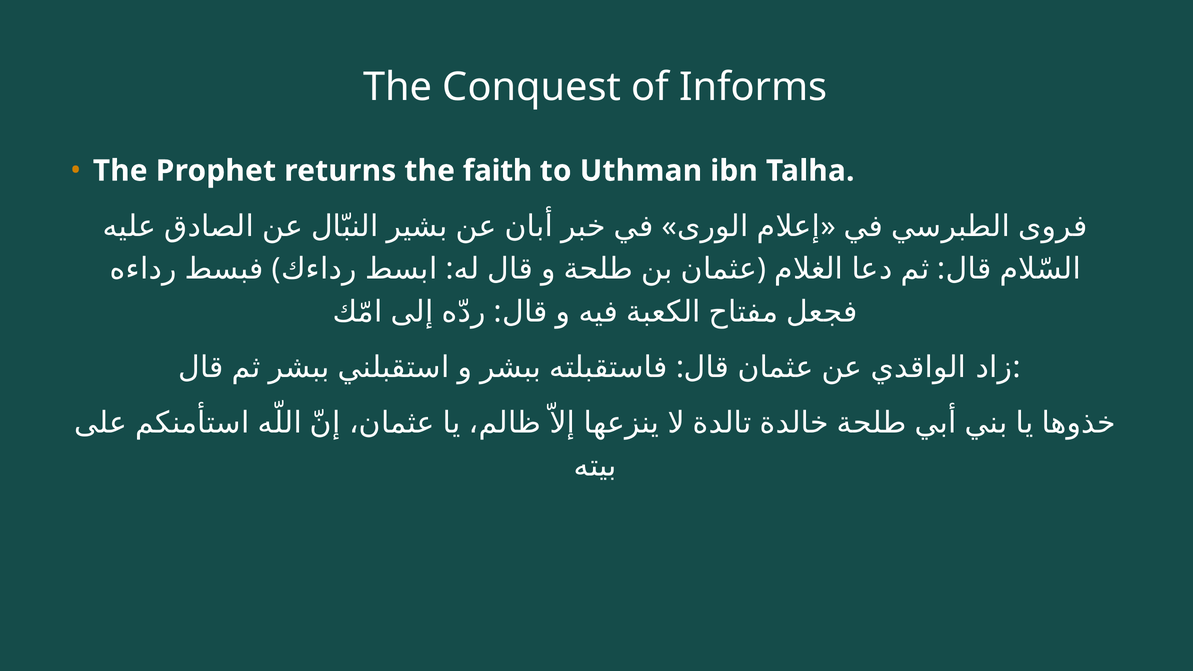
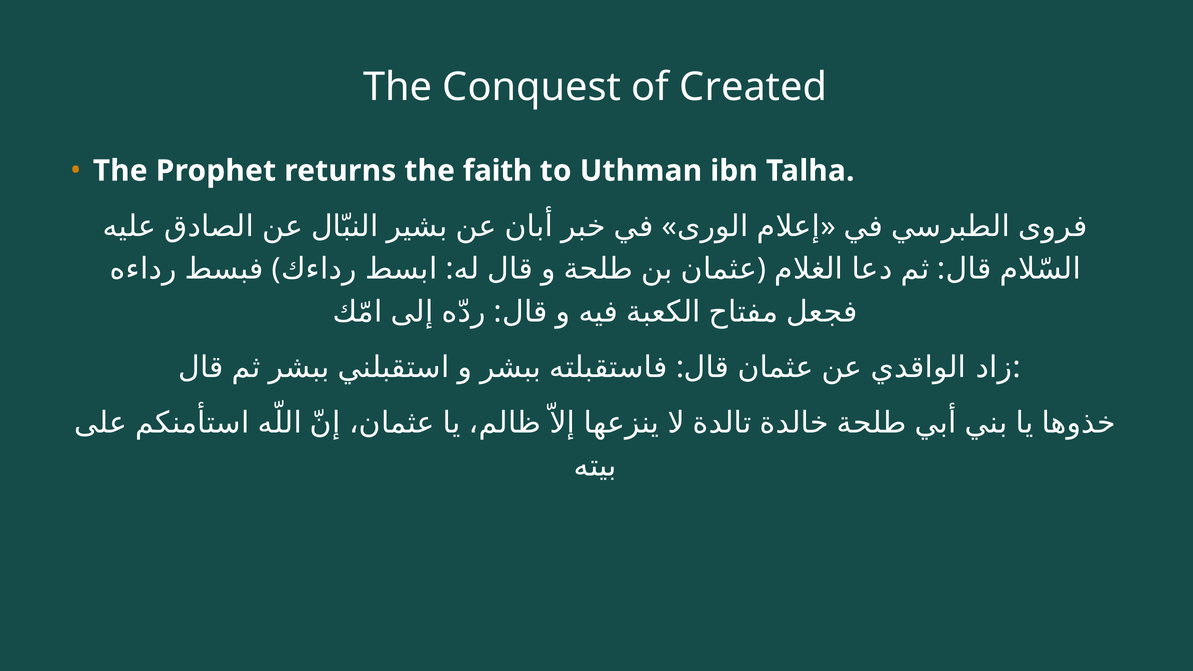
Informs: Informs -> Created (753, 87)
